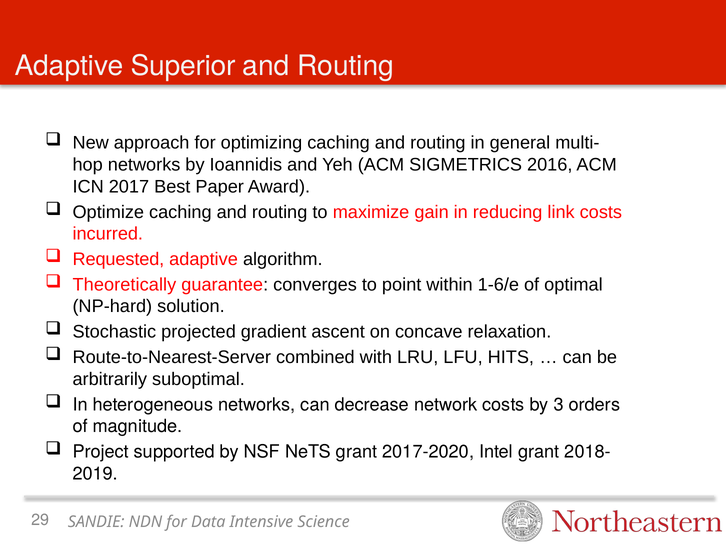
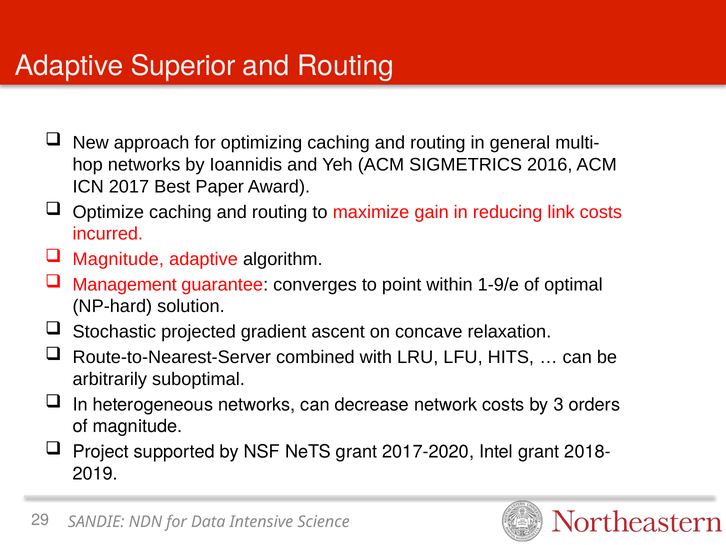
Requested: Requested -> Magnitude (118, 259)
Theoretically: Theoretically -> Management (125, 284)
1-6/e: 1-6/e -> 1-9/e (498, 284)
